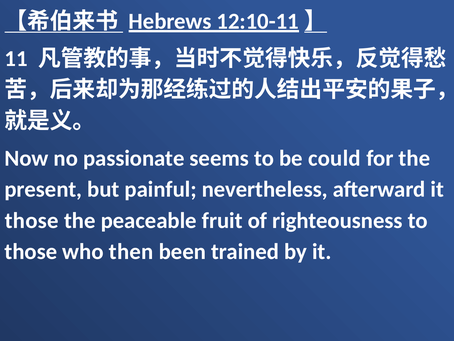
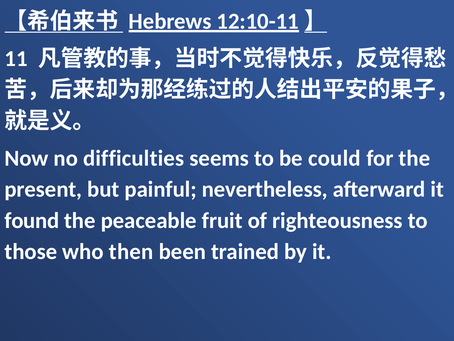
passionate: passionate -> difficulties (134, 158)
those: those -> found (32, 220)
